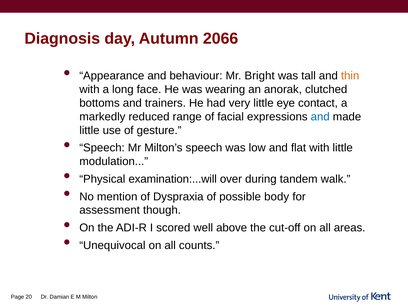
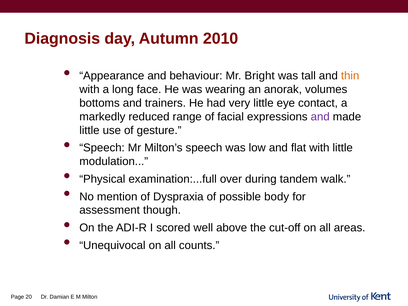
2066: 2066 -> 2010 (221, 38)
clutched: clutched -> volumes (326, 89)
and colour: blue -> purple (320, 117)
examination:...will: examination:...will -> examination:...full (173, 179)
